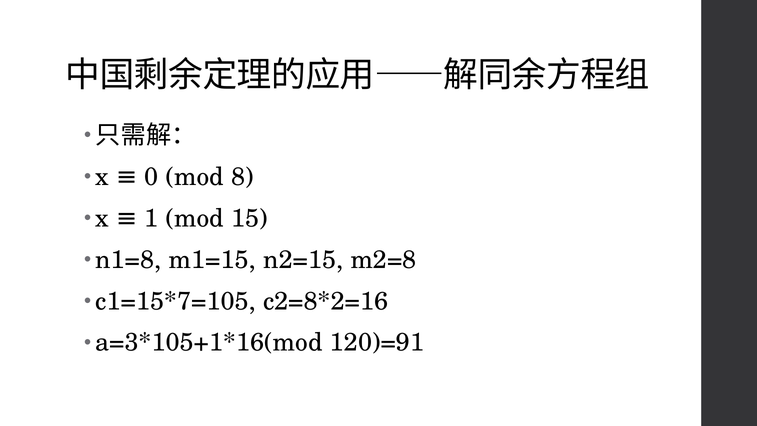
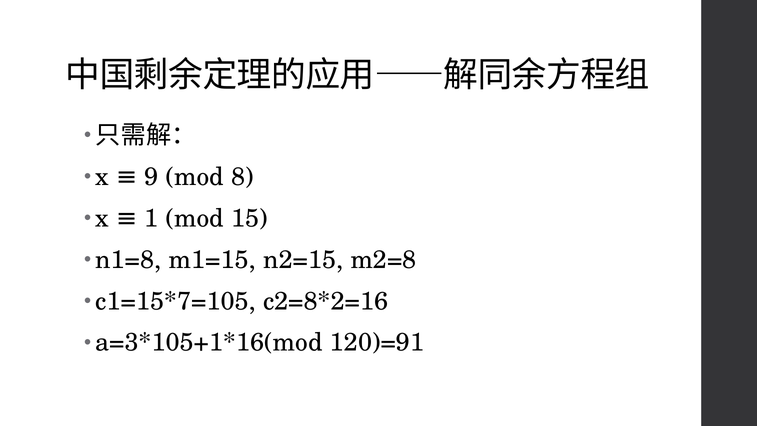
0: 0 -> 9 (151, 177)
